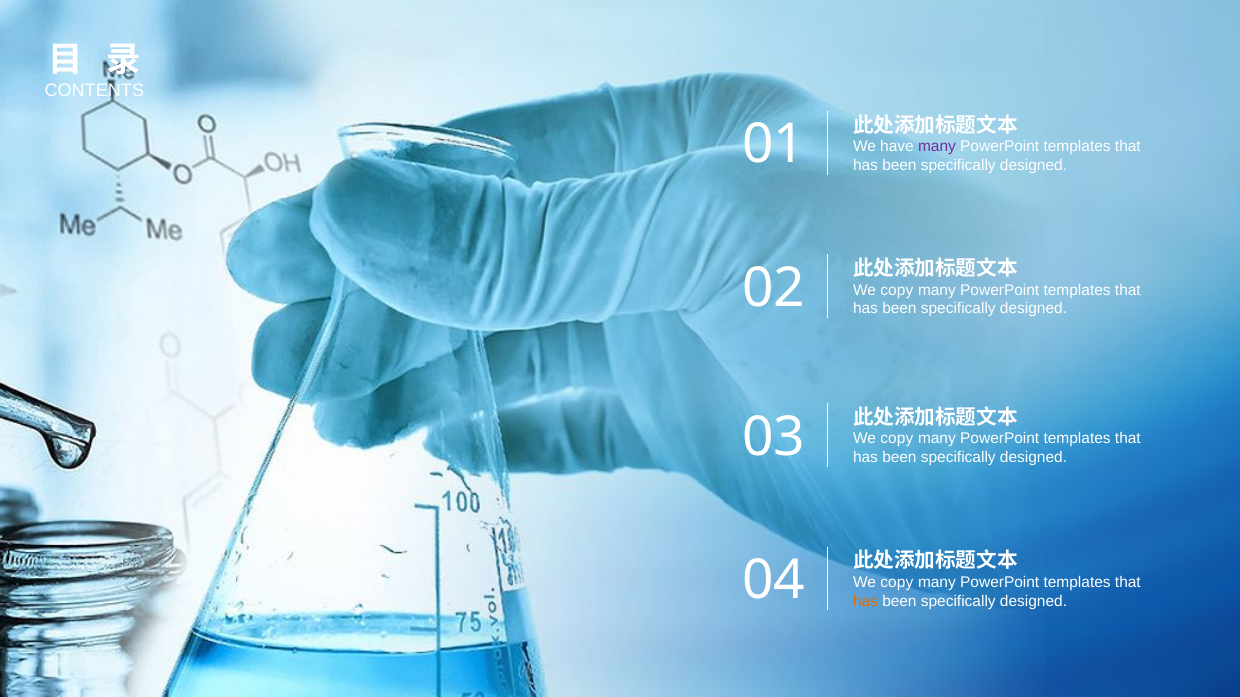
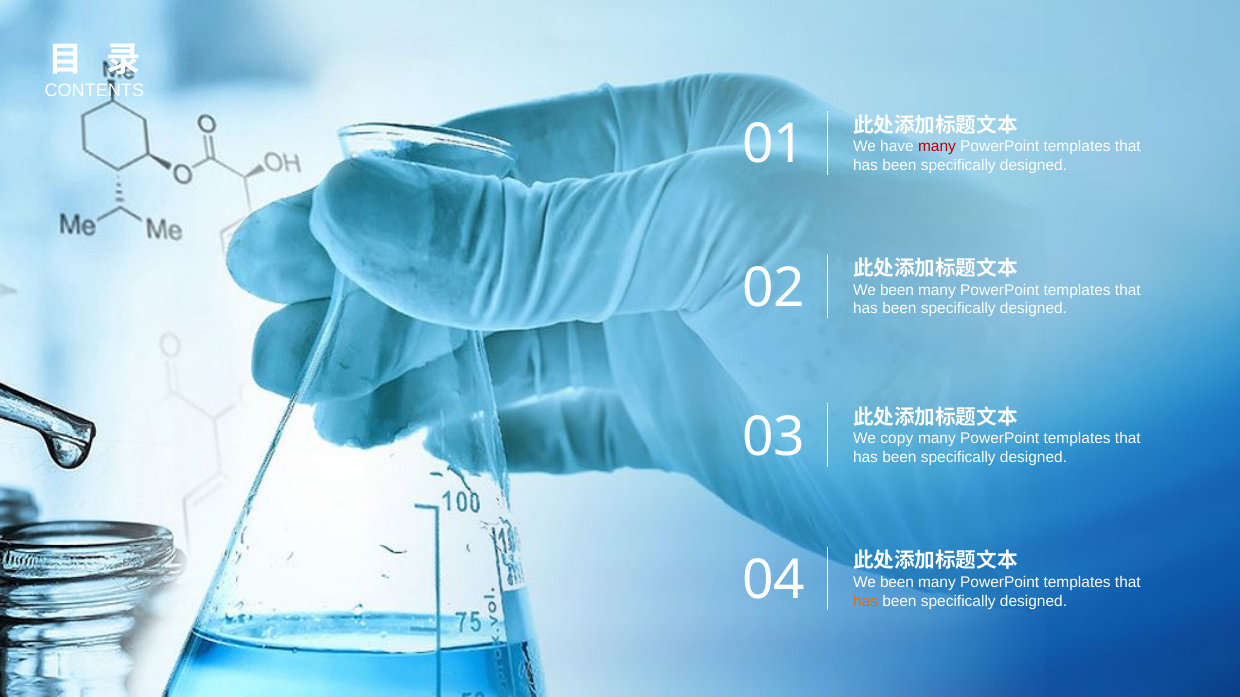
many colour: purple -> red (937, 147)
copy: copy -> been (897, 290)
copy: copy -> been (897, 583)
